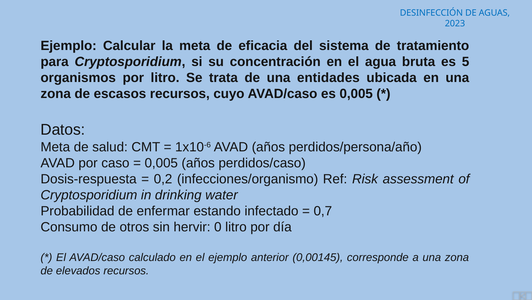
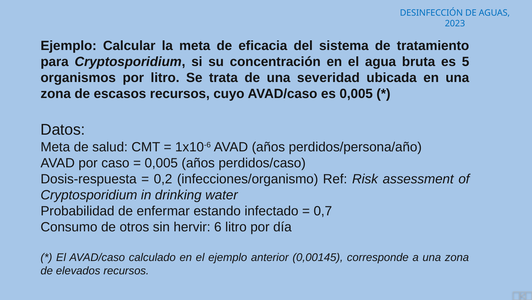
entidades: entidades -> severidad (328, 77)
0: 0 -> 6 (218, 226)
